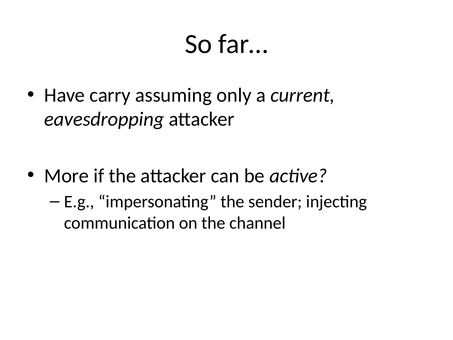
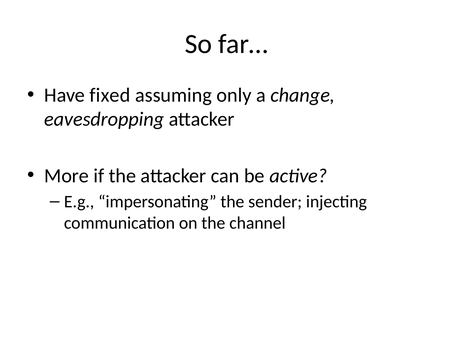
carry: carry -> fixed (110, 95)
current: current -> change (303, 95)
